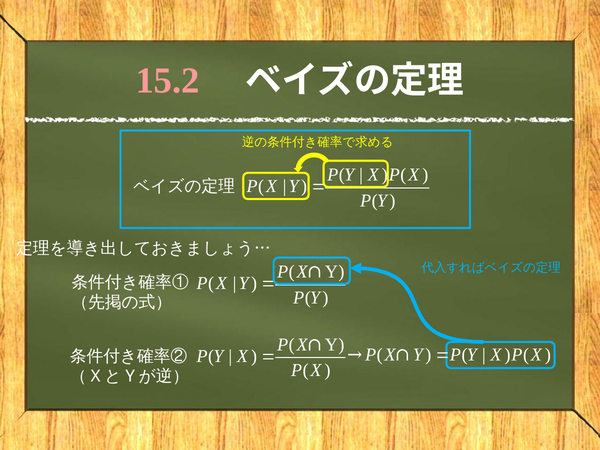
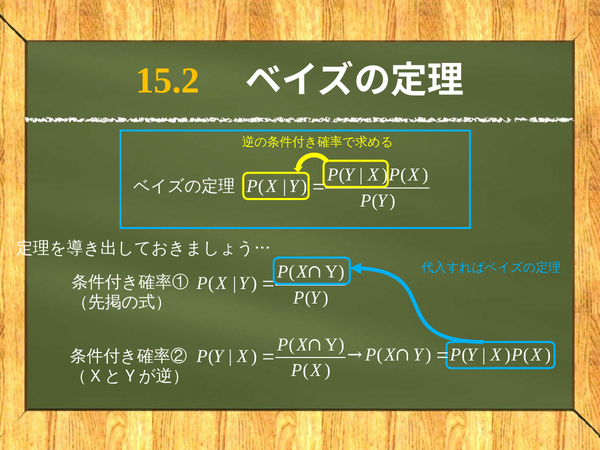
15.2 colour: pink -> yellow (168, 81)
